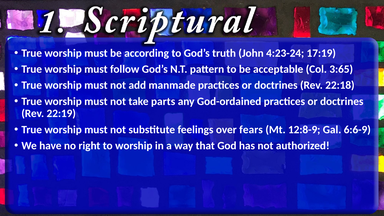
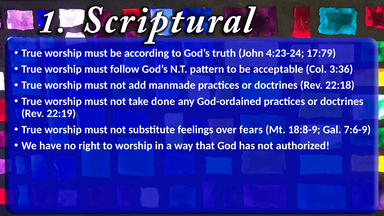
17:19: 17:19 -> 17:79 (321, 53)
3:65: 3:65 -> 3:36 (341, 69)
parts: parts -> done (163, 101)
12:8-9: 12:8-9 -> 18:8-9 (304, 130)
6:6-9: 6:6-9 -> 7:6-9 (357, 130)
